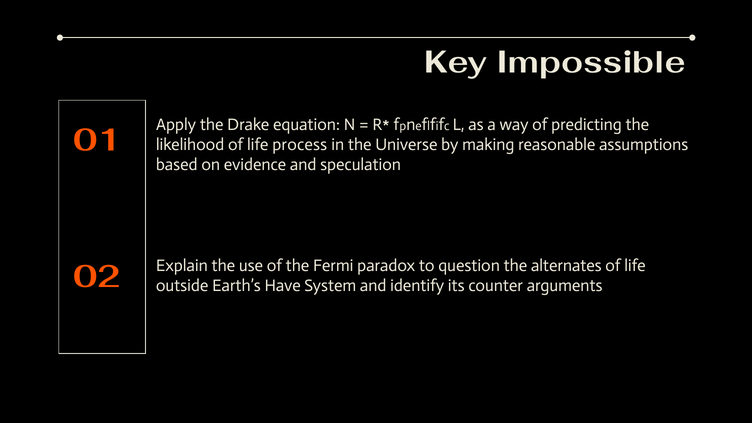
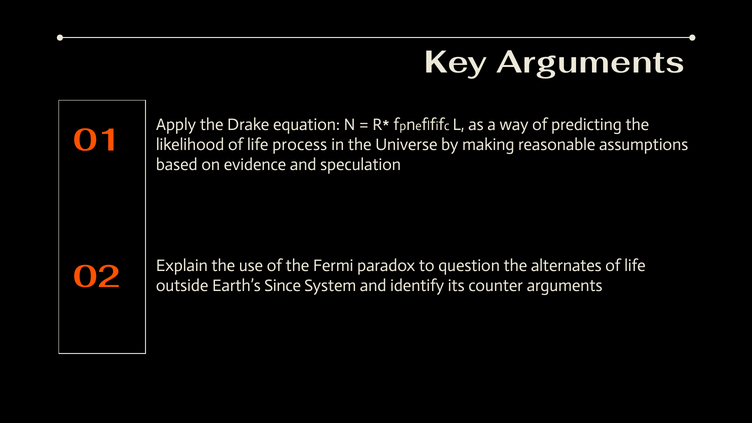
Key Impossible: Impossible -> Arguments (591, 62)
Have: Have -> Since (283, 286)
